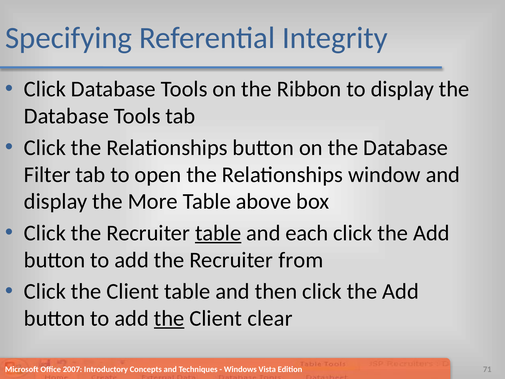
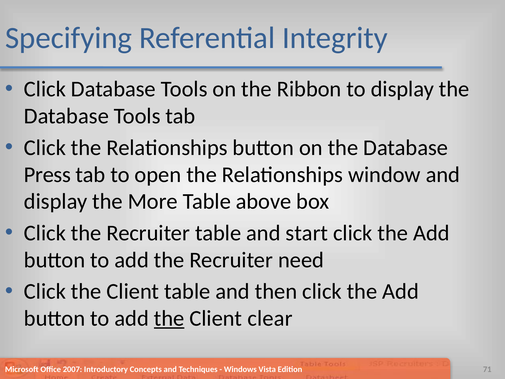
Filter: Filter -> Press (47, 174)
table underline: present -> none (218, 233)
each: each -> start (307, 233)
from: from -> need (301, 260)
